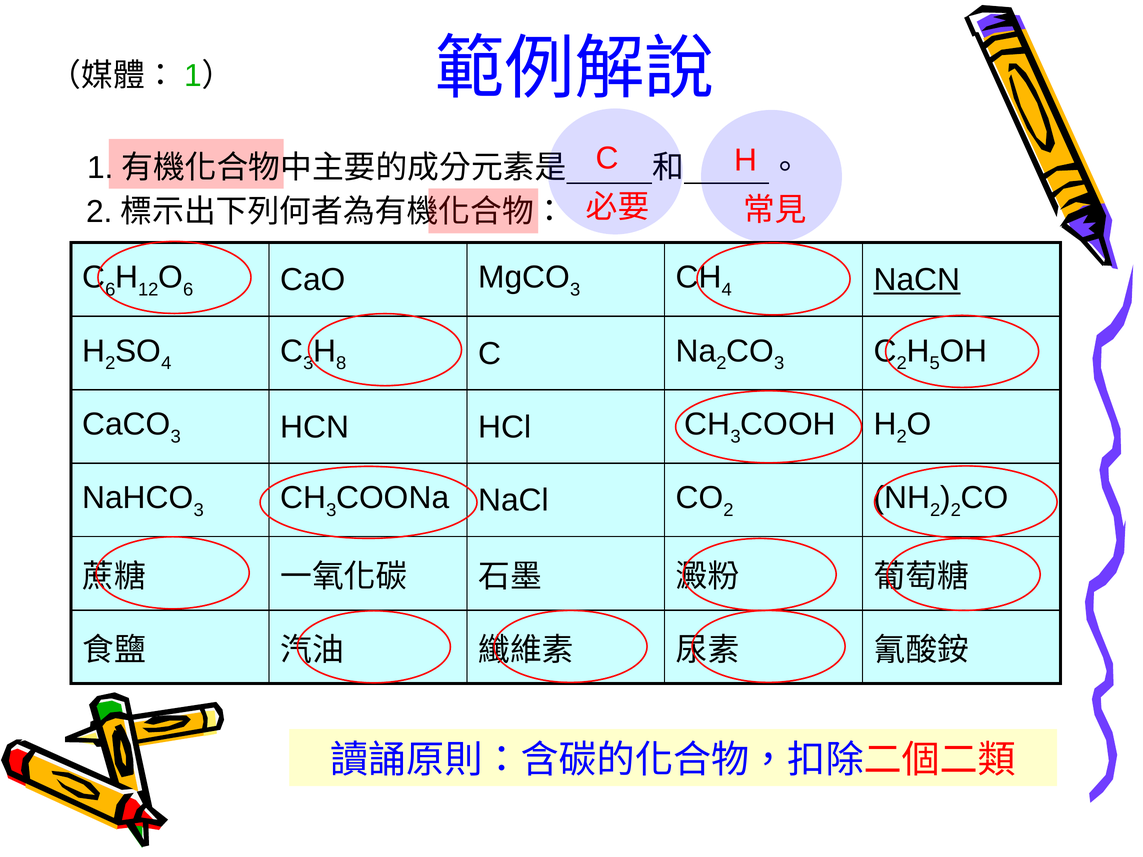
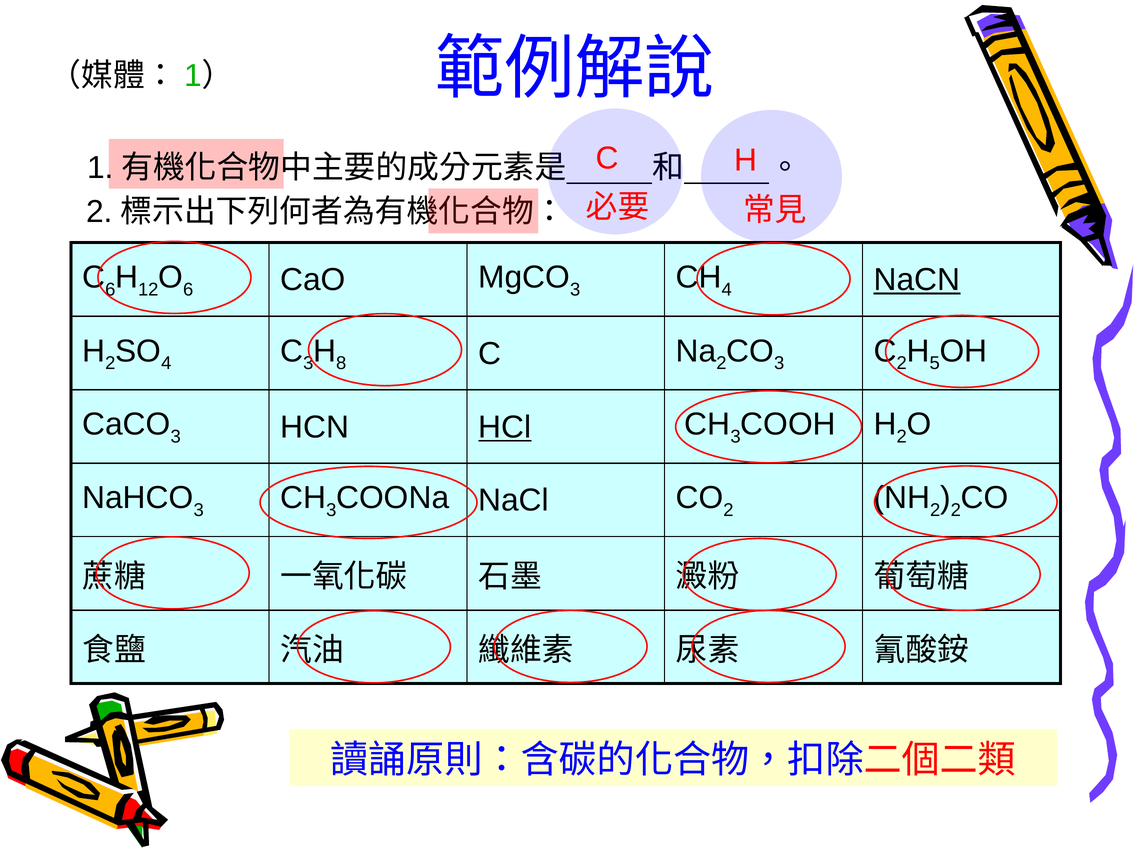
HCl underline: none -> present (505, 427)
